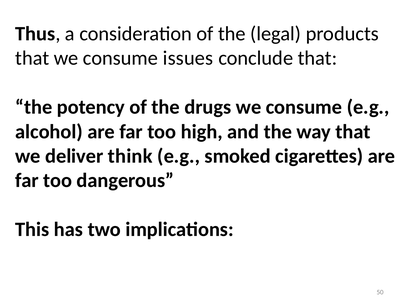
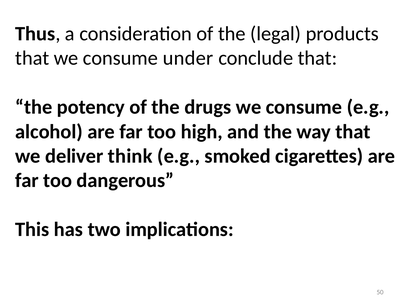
issues: issues -> under (188, 58)
